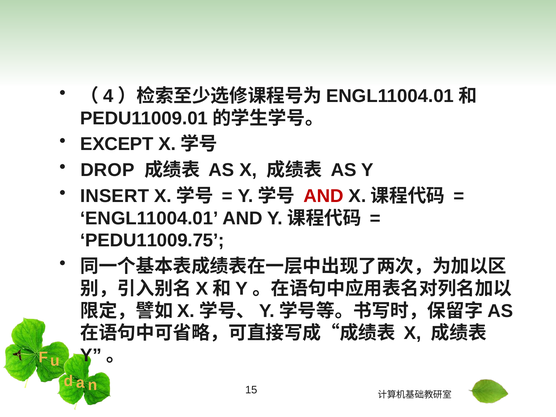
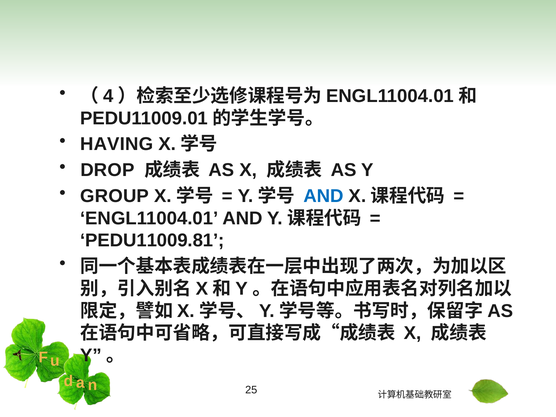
EXCEPT: EXCEPT -> HAVING (117, 144)
INSERT: INSERT -> GROUP (115, 196)
AND colour: red -> blue (324, 196)
PEDU11009.75: PEDU11009.75 -> PEDU11009.81 (152, 241)
15: 15 -> 25 (251, 390)
